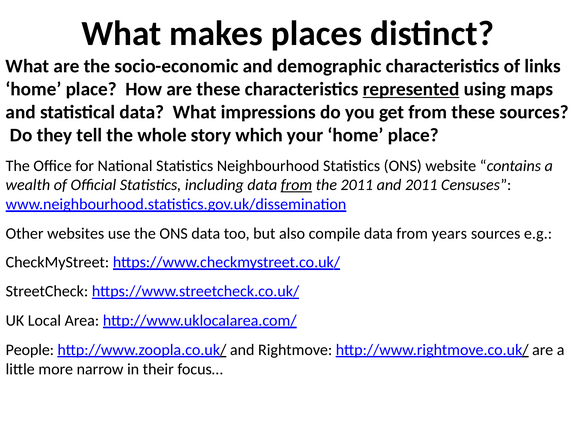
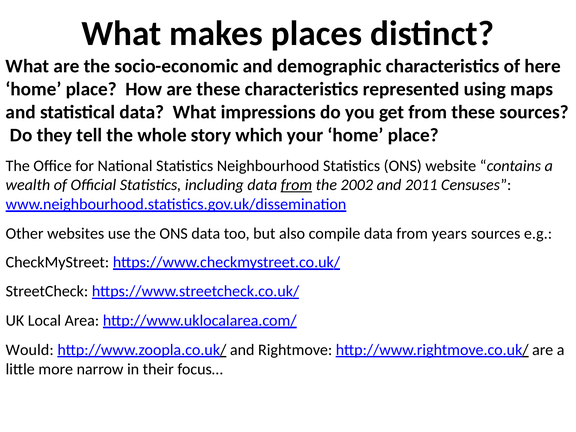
links: links -> here (543, 66)
represented underline: present -> none (411, 89)
the 2011: 2011 -> 2002 (357, 185)
People: People -> Would (30, 350)
